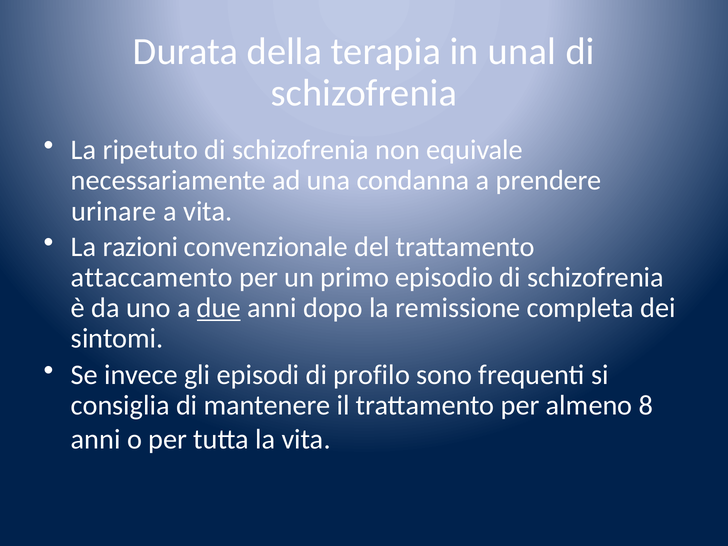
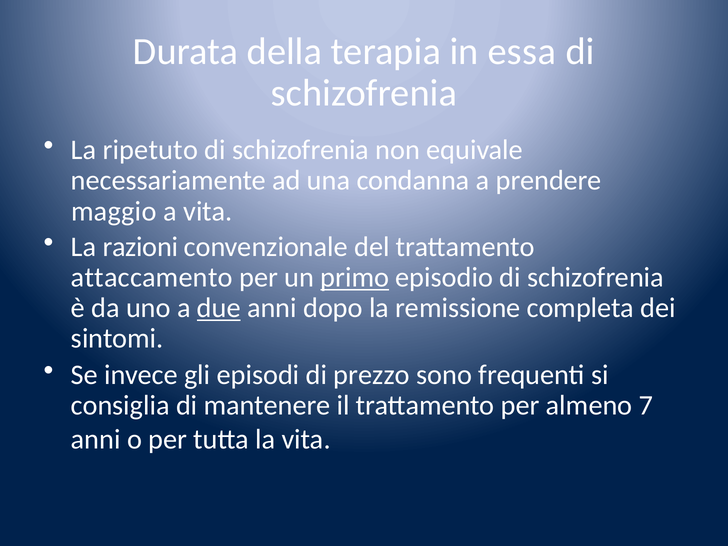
unal: unal -> essa (522, 52)
urinare: urinare -> maggio (114, 211)
primo underline: none -> present (355, 277)
profilo: profilo -> prezzo (372, 375)
8: 8 -> 7 (646, 406)
